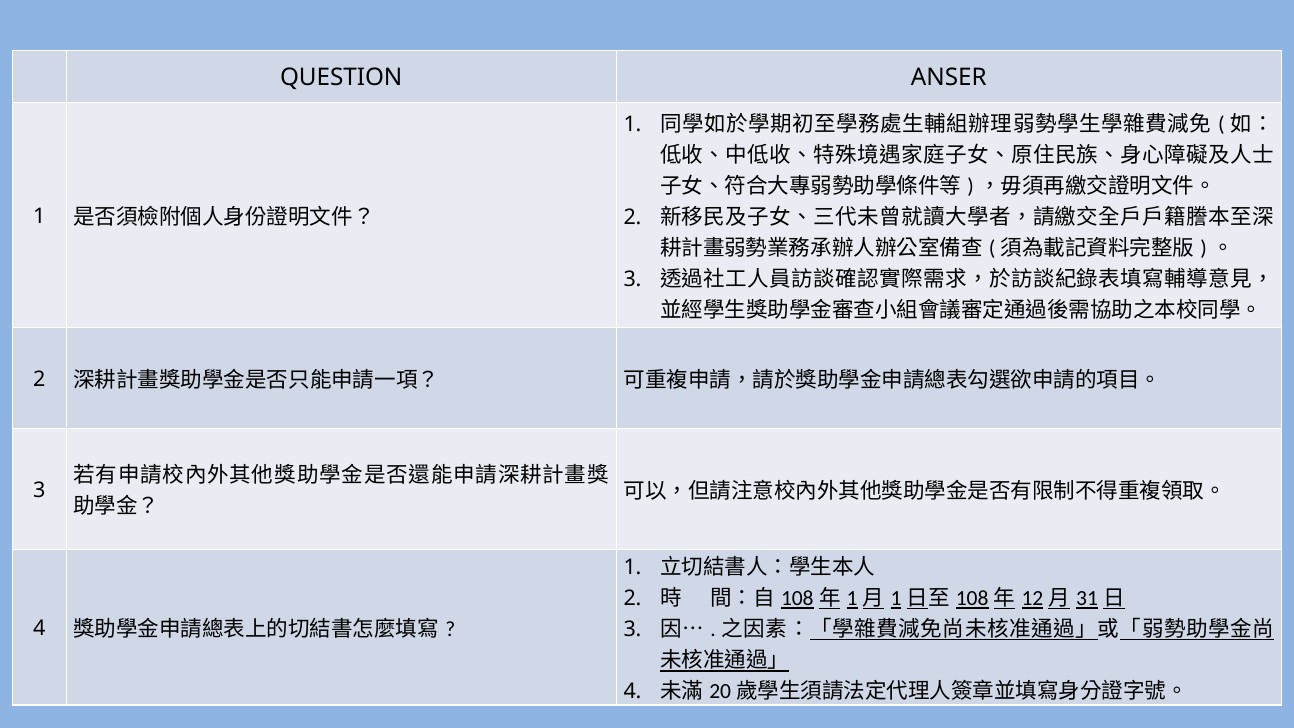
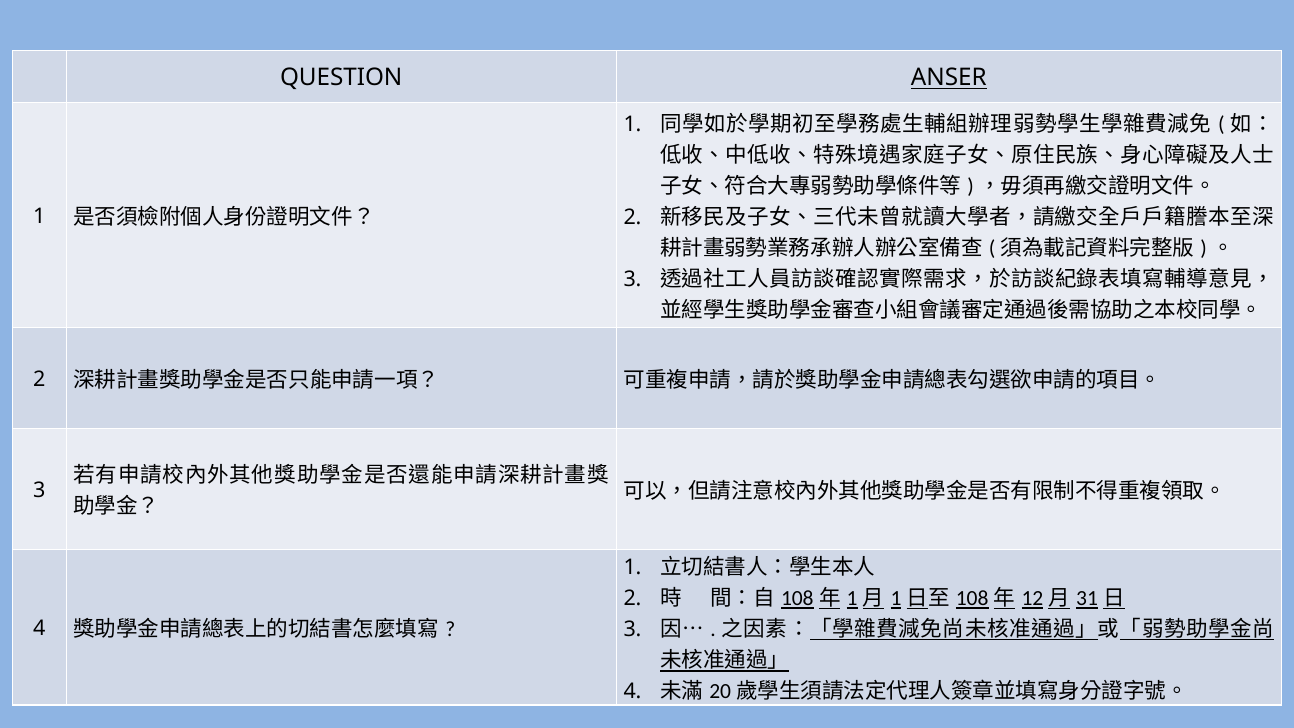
ANSER underline: none -> present (949, 78)
